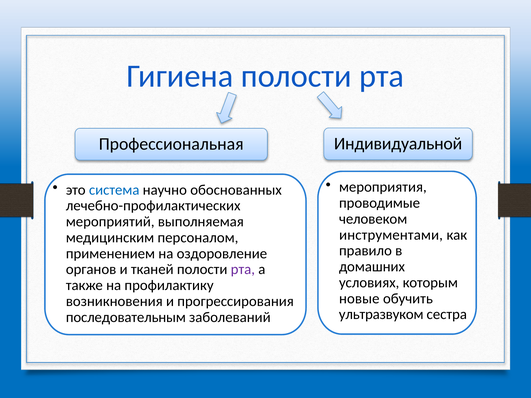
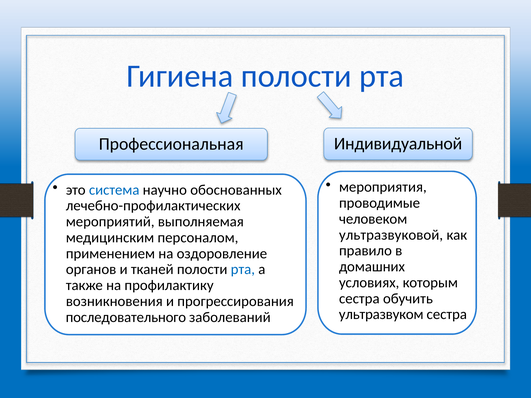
инструментами: инструментами -> ультразвуковой (391, 235)
рта colour: purple -> blue (243, 270)
новые: новые -> сестра (359, 299)
последовательным: последовательным -> последовательного (126, 317)
